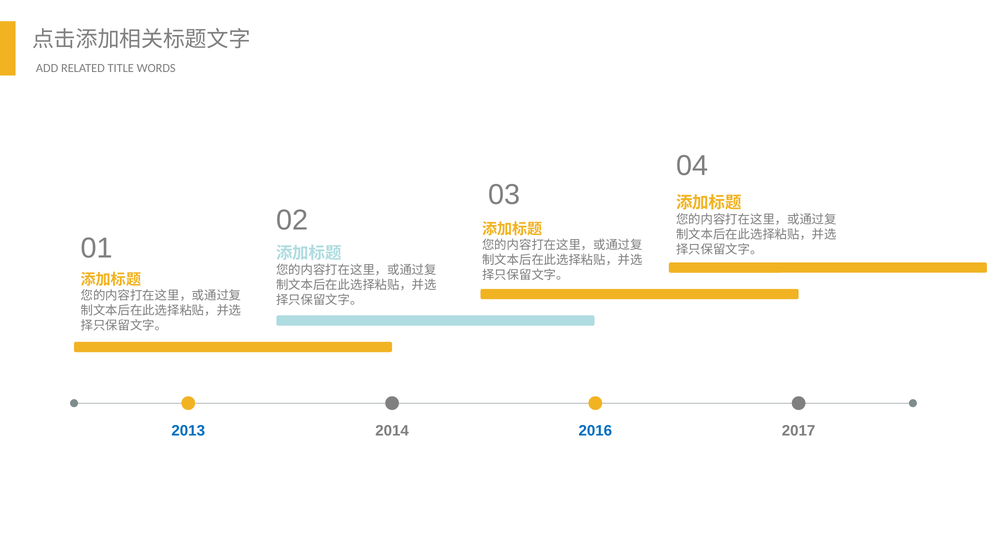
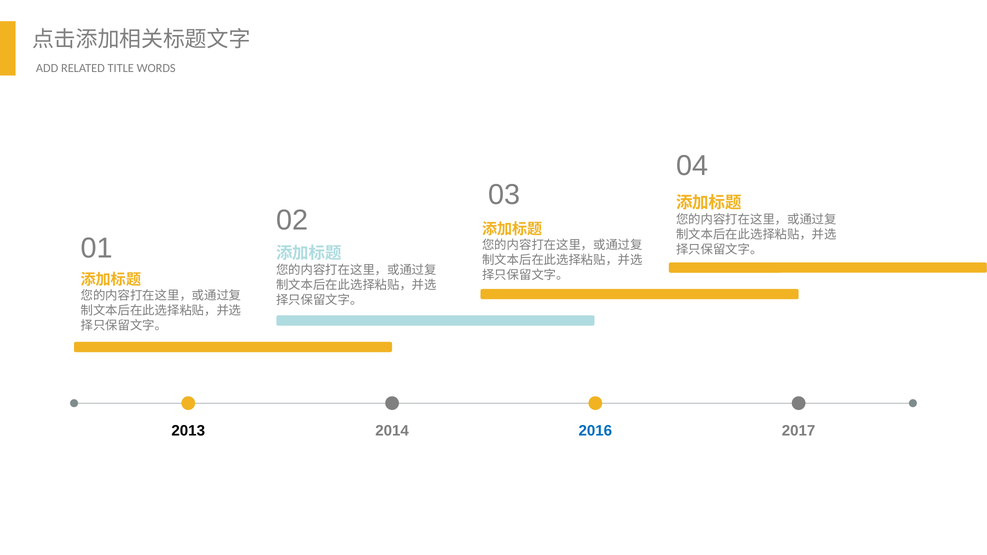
2013 colour: blue -> black (188, 431)
